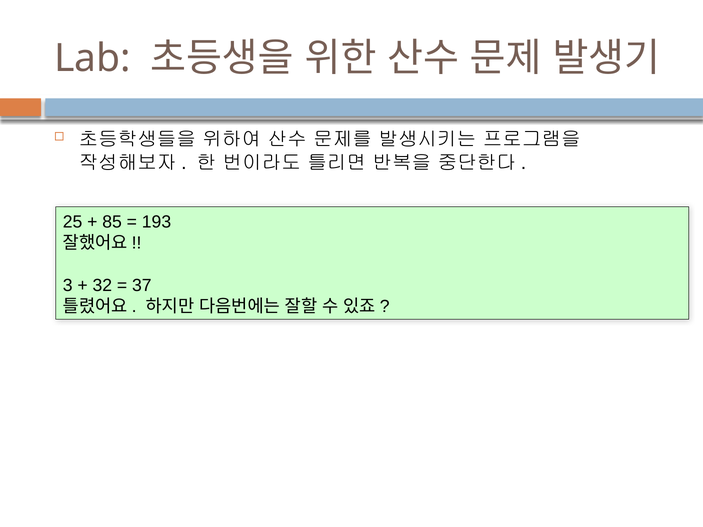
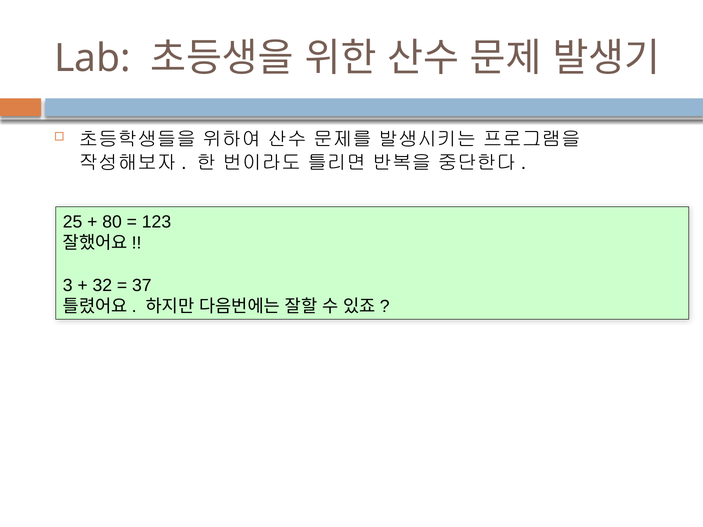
85: 85 -> 80 (112, 222)
193: 193 -> 123 (157, 222)
